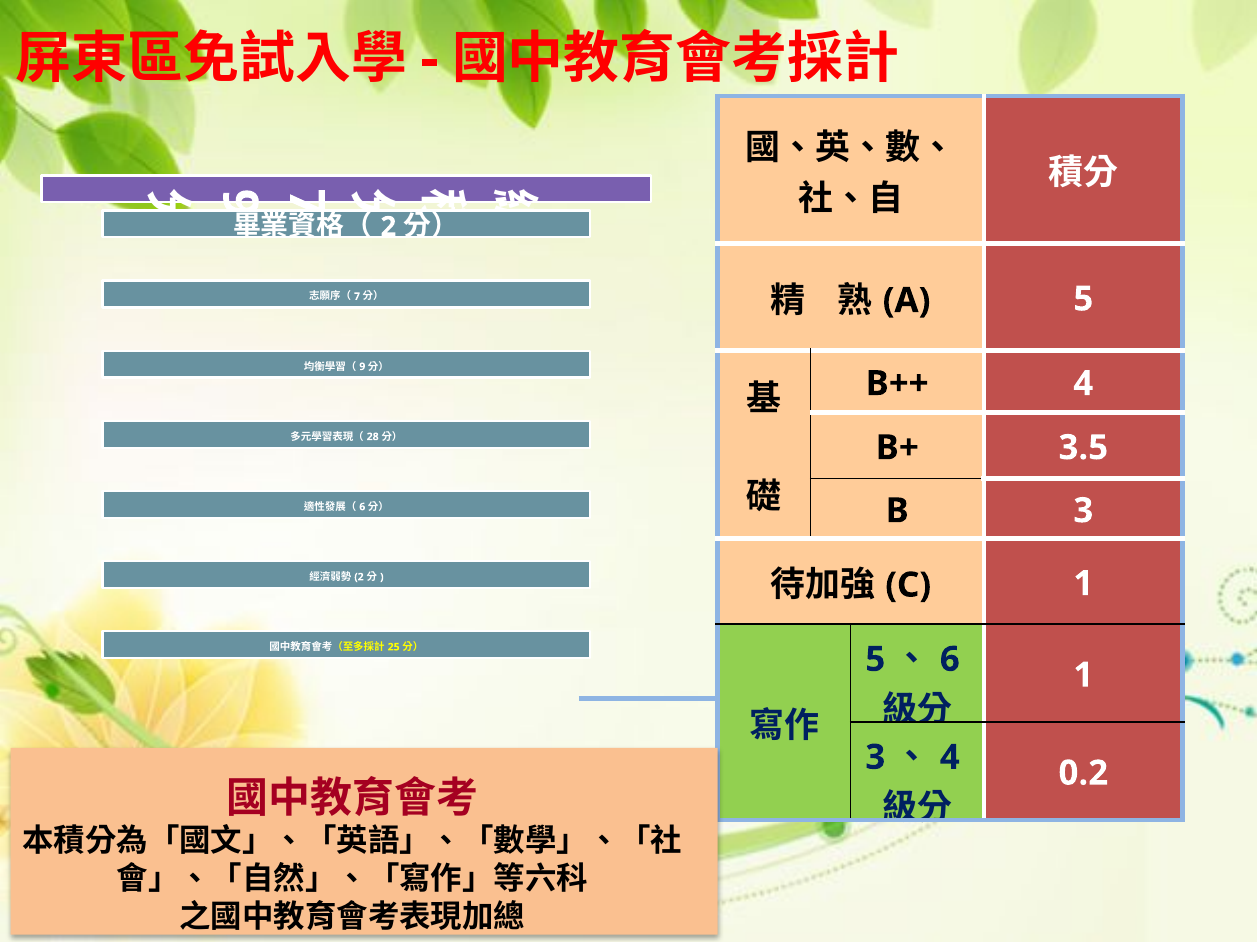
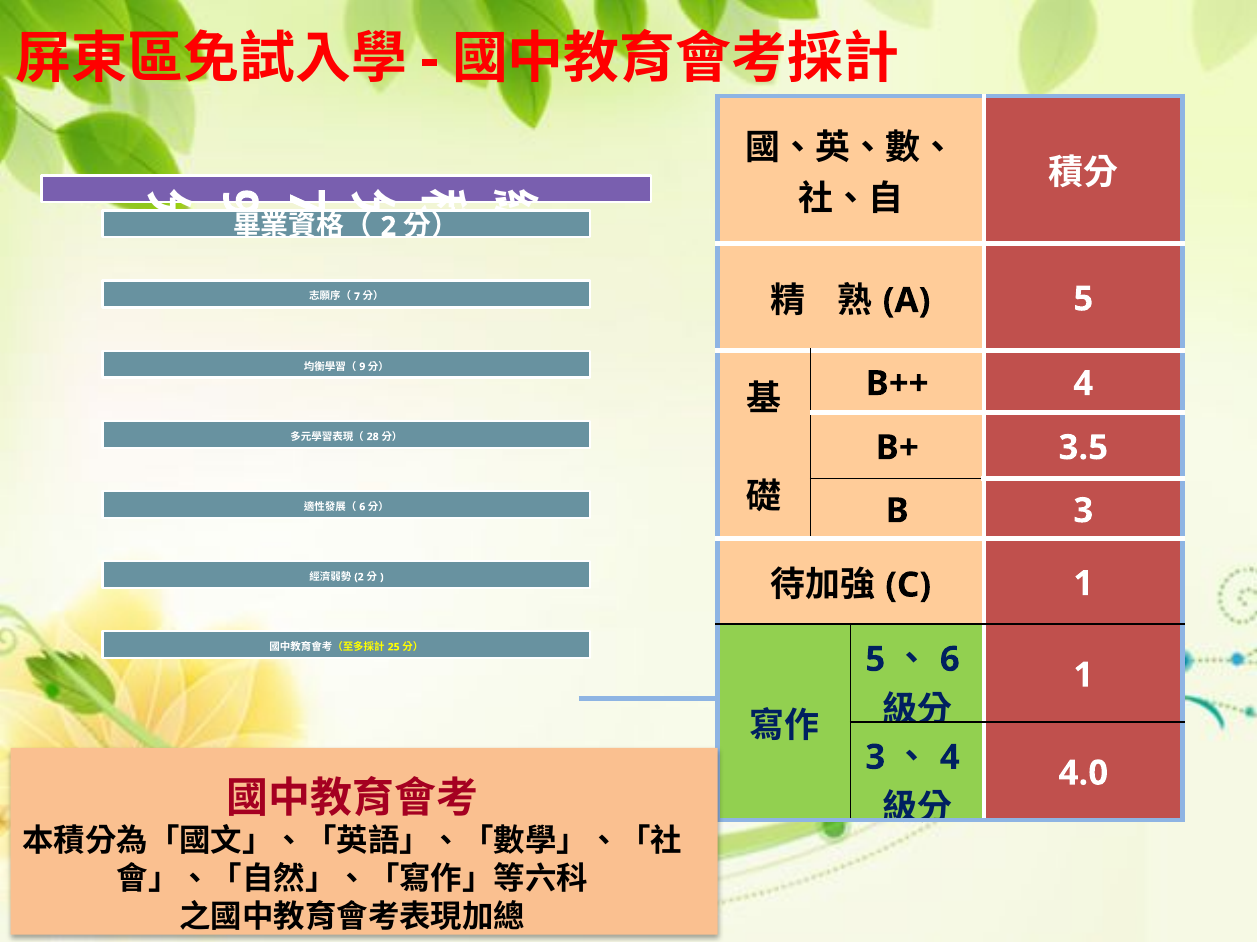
0.2: 0.2 -> 4.0 (1083, 774)
